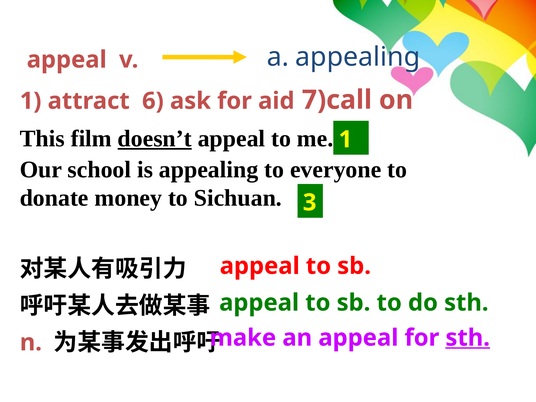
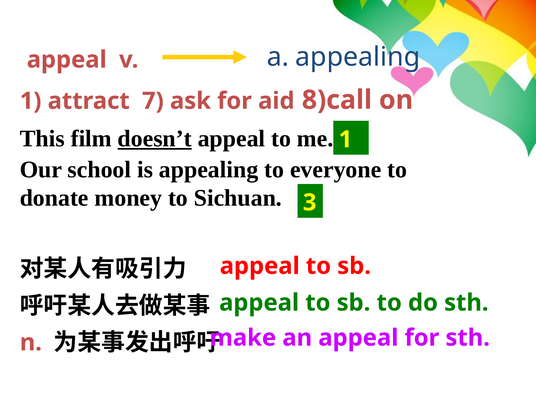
6: 6 -> 7 (153, 101)
7)call: 7)call -> 8)call (337, 100)
sth underline: present -> none (468, 338)
